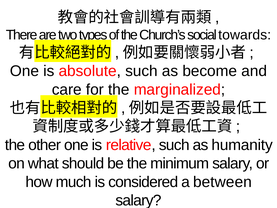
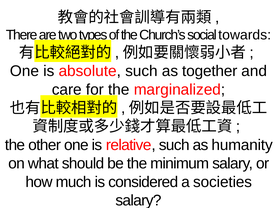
become: become -> together (210, 71)
between: between -> societies (223, 182)
